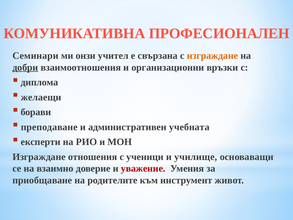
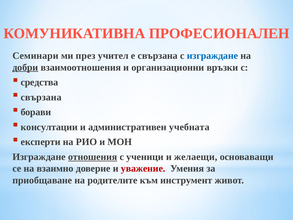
онзи: онзи -> през (86, 56)
изграждане colour: orange -> blue (212, 56)
диплома: диплома -> средства (39, 82)
желаещи: желаещи -> свързана (41, 97)
преподаване: преподаване -> консултации (49, 127)
отношения underline: none -> present (93, 157)
училище: училище -> желаещи (196, 157)
